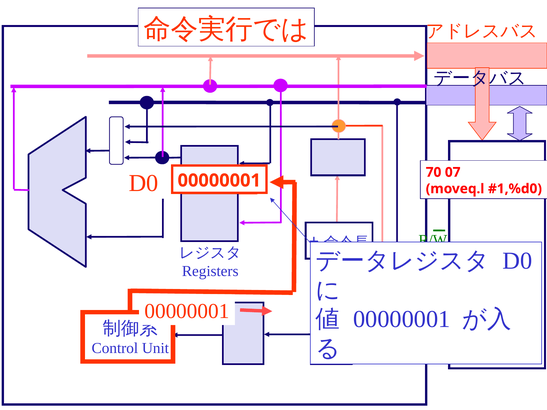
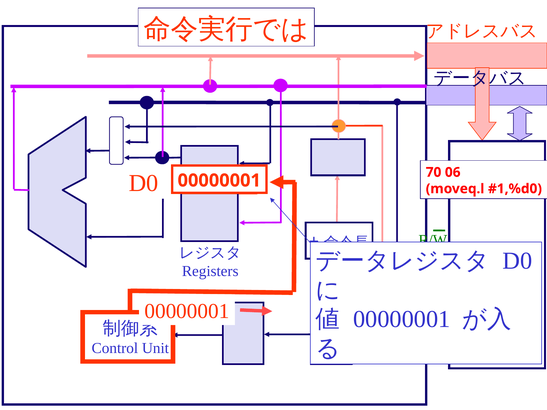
07: 07 -> 06 (453, 172)
